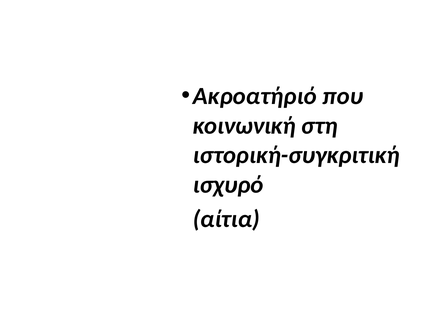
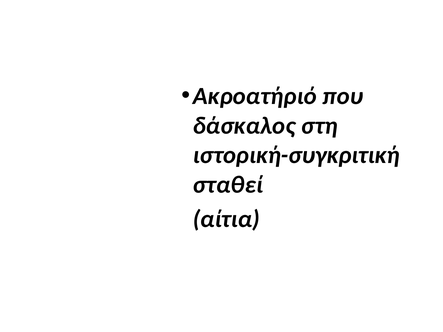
κοινωνική: κοινωνική -> δάσκαλος (244, 126)
ισχυρό: ισχυρό -> σταθεί (228, 185)
